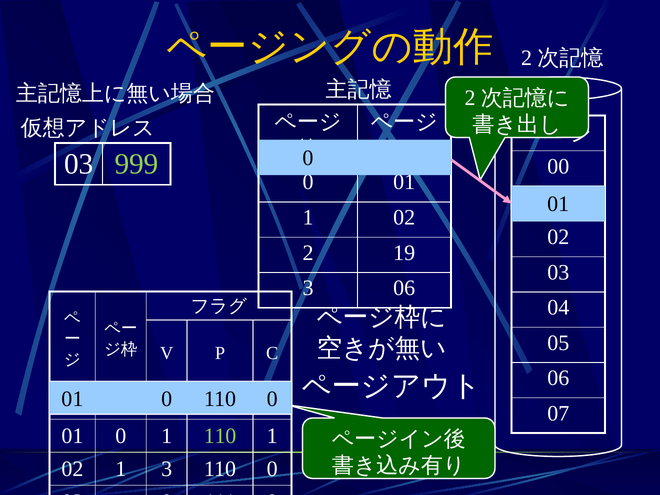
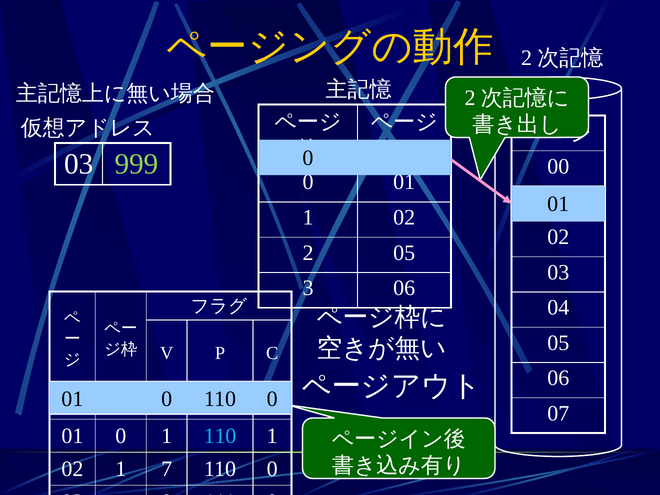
2 19: 19 -> 05 (404, 253)
110 colour: light green -> light blue (220, 436)
1 3: 3 -> 7 (167, 469)
